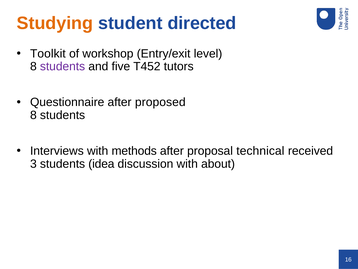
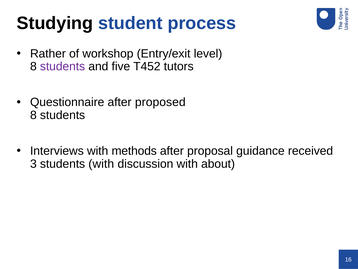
Studying colour: orange -> black (55, 23)
directed: directed -> process (202, 23)
Toolkit: Toolkit -> Rather (48, 53)
technical: technical -> guidance (260, 151)
students idea: idea -> with (101, 164)
